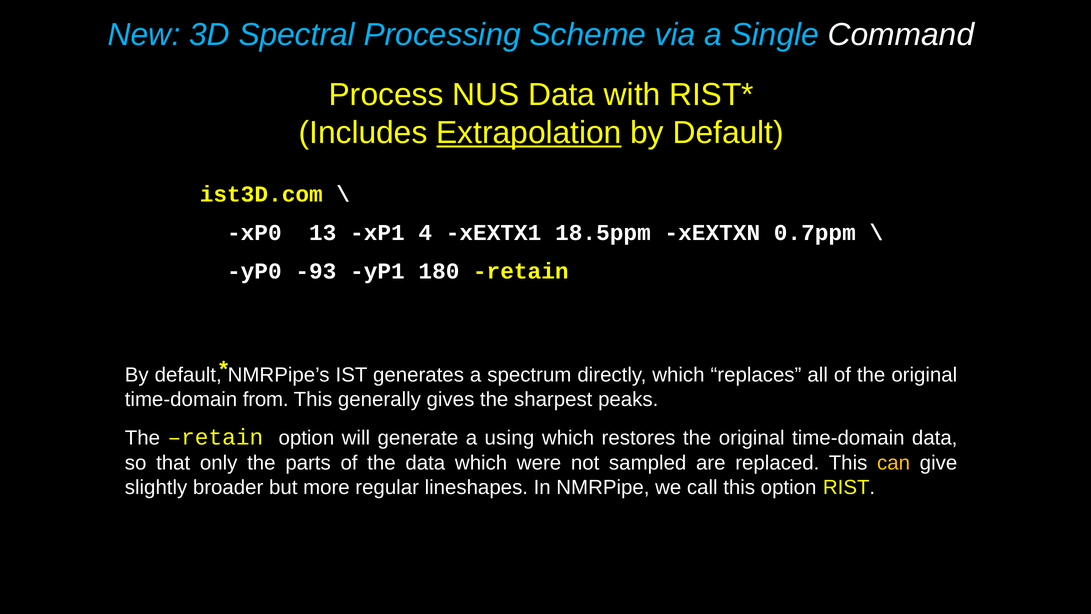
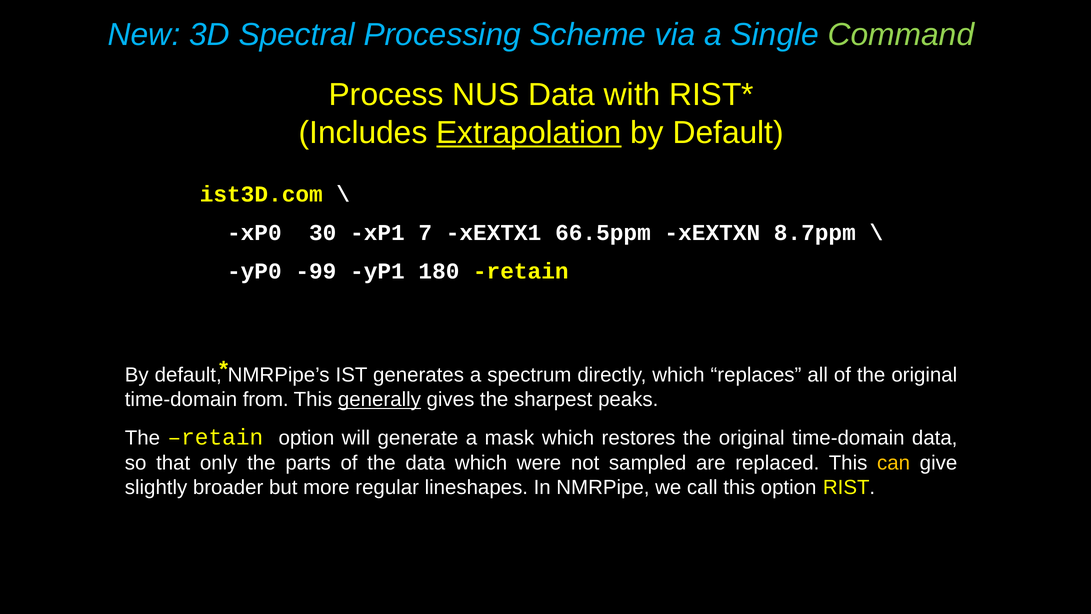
Command colour: white -> light green (901, 35)
13: 13 -> 30 (323, 233)
4: 4 -> 7 (425, 233)
18.5ppm: 18.5ppm -> 66.5ppm (603, 233)
0.7ppm: 0.7ppm -> 8.7ppm (815, 233)
-93: -93 -> -99 (316, 271)
generally underline: none -> present (379, 399)
using: using -> mask (509, 438)
